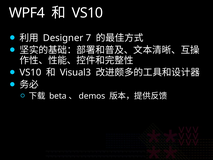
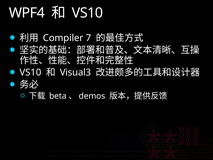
Designer: Designer -> Compiler (63, 38)
